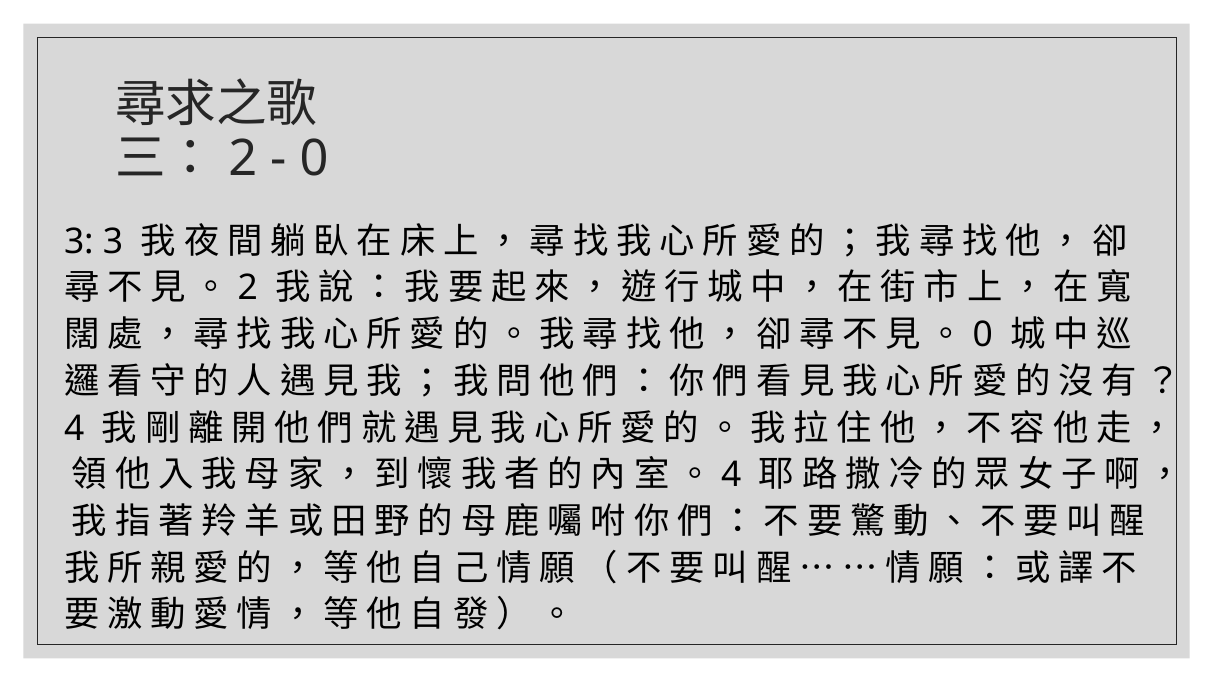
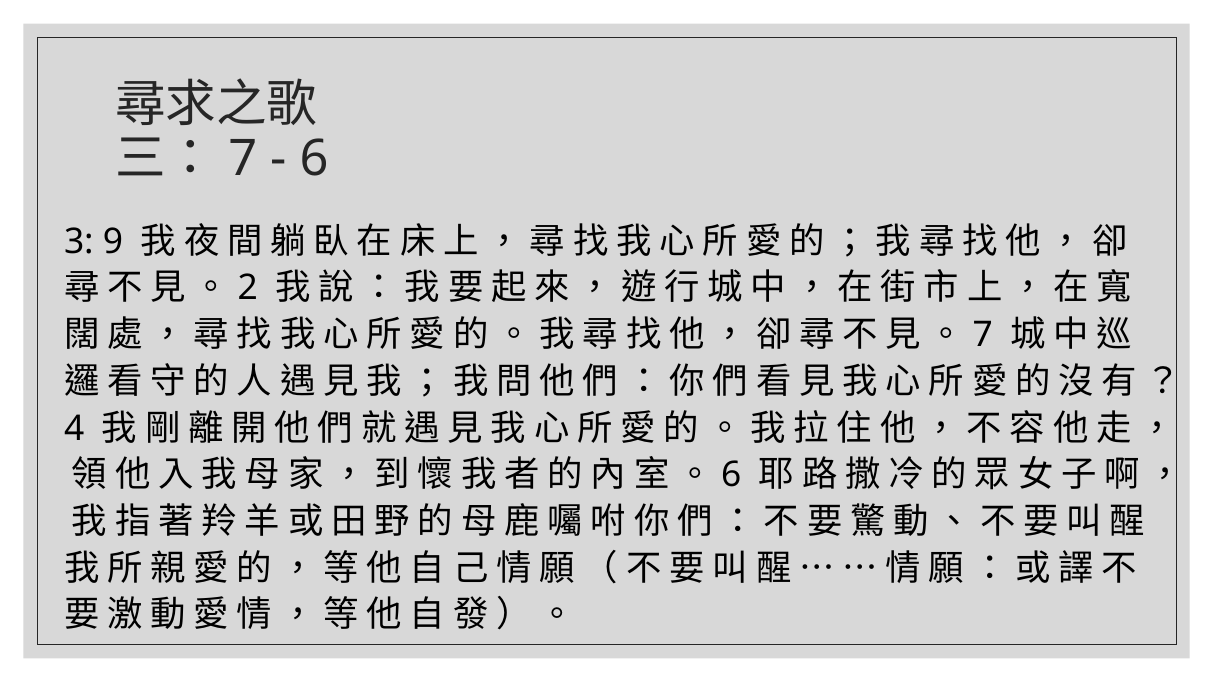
2: 2 -> 7 (243, 159)
0: 0 -> 6 (314, 159)
3 3: 3 -> 9 (113, 242)
0: 0 -> 7 (983, 335)
4: 4 -> 6 (731, 475)
